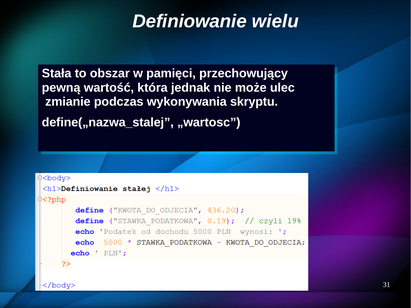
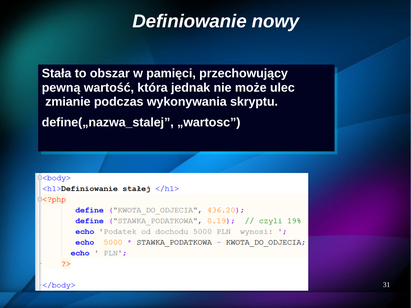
wielu: wielu -> nowy (276, 21)
